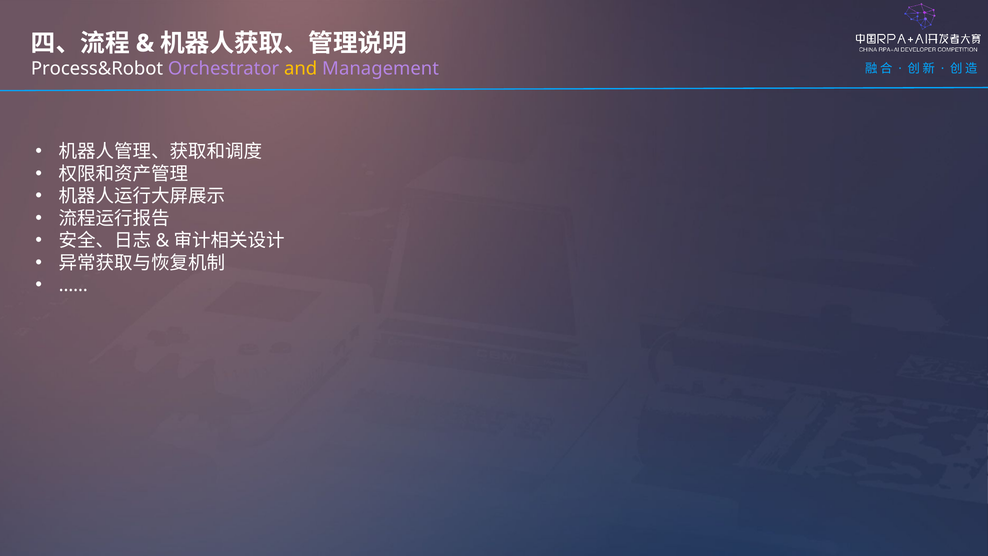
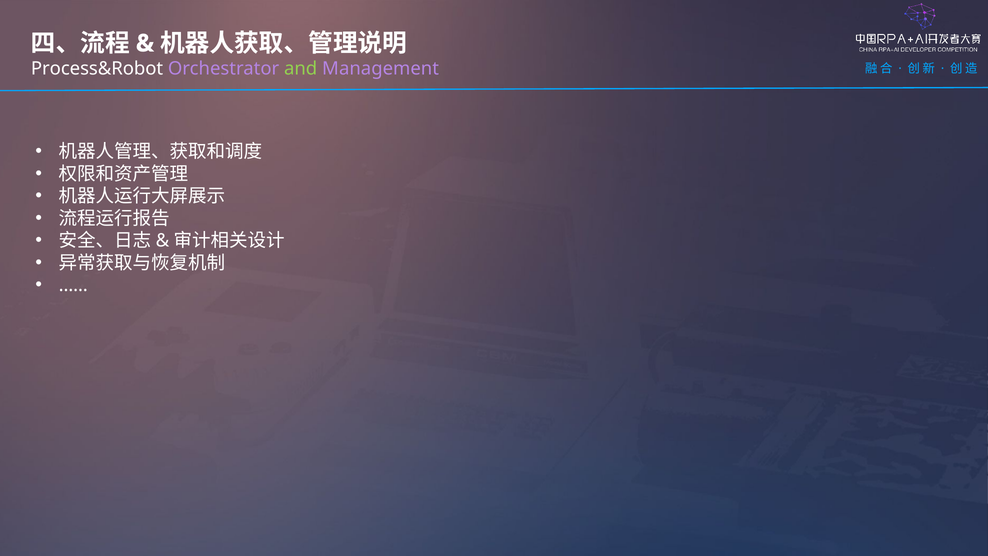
and colour: yellow -> light green (301, 69)
